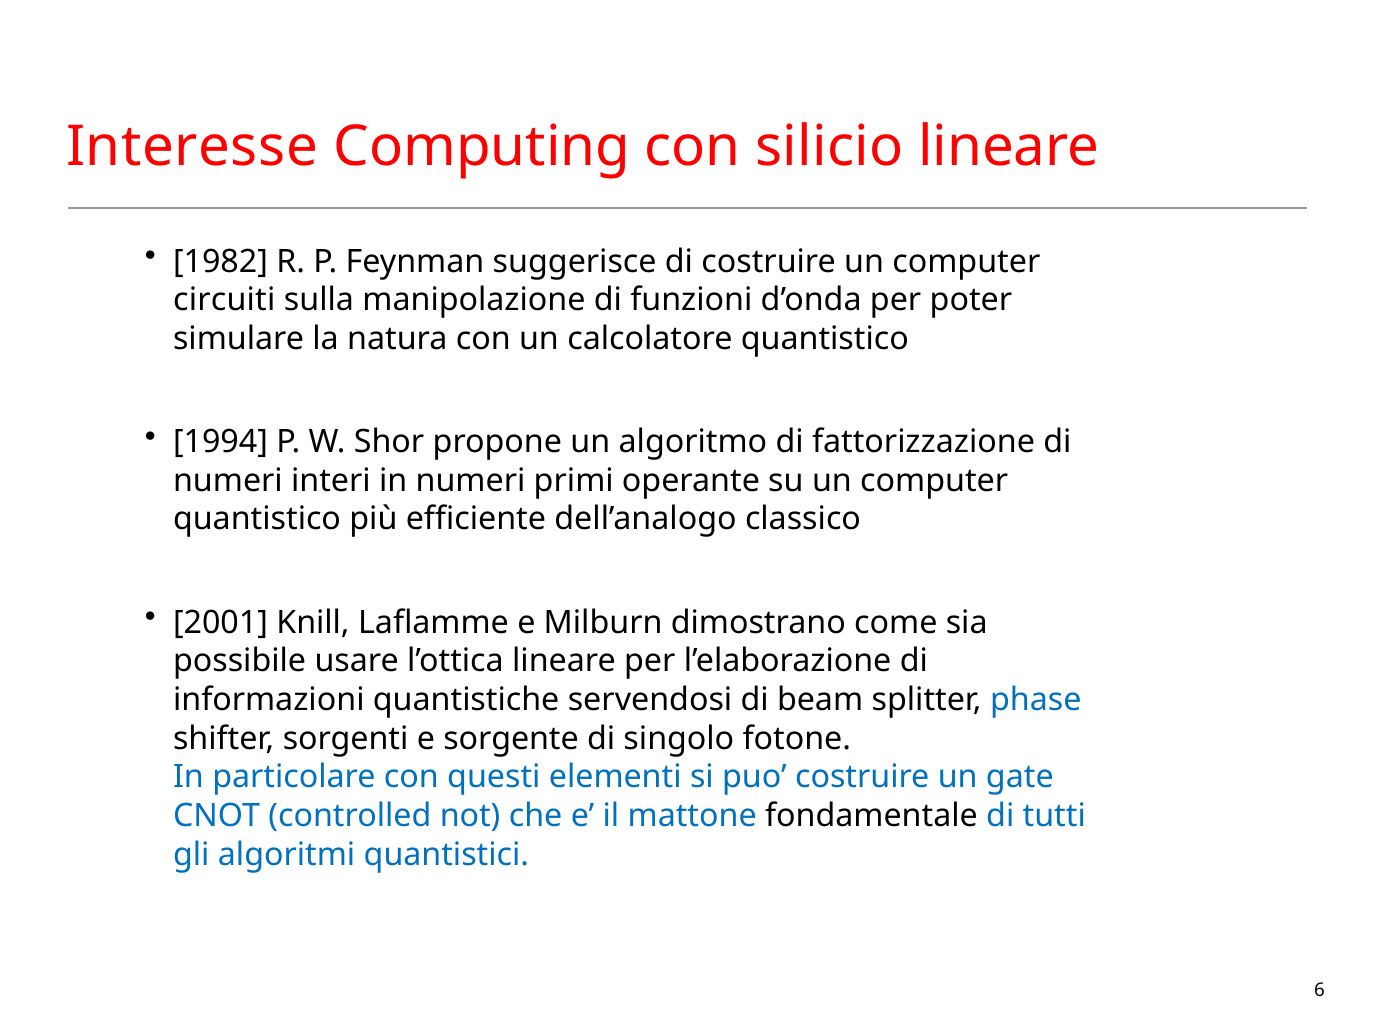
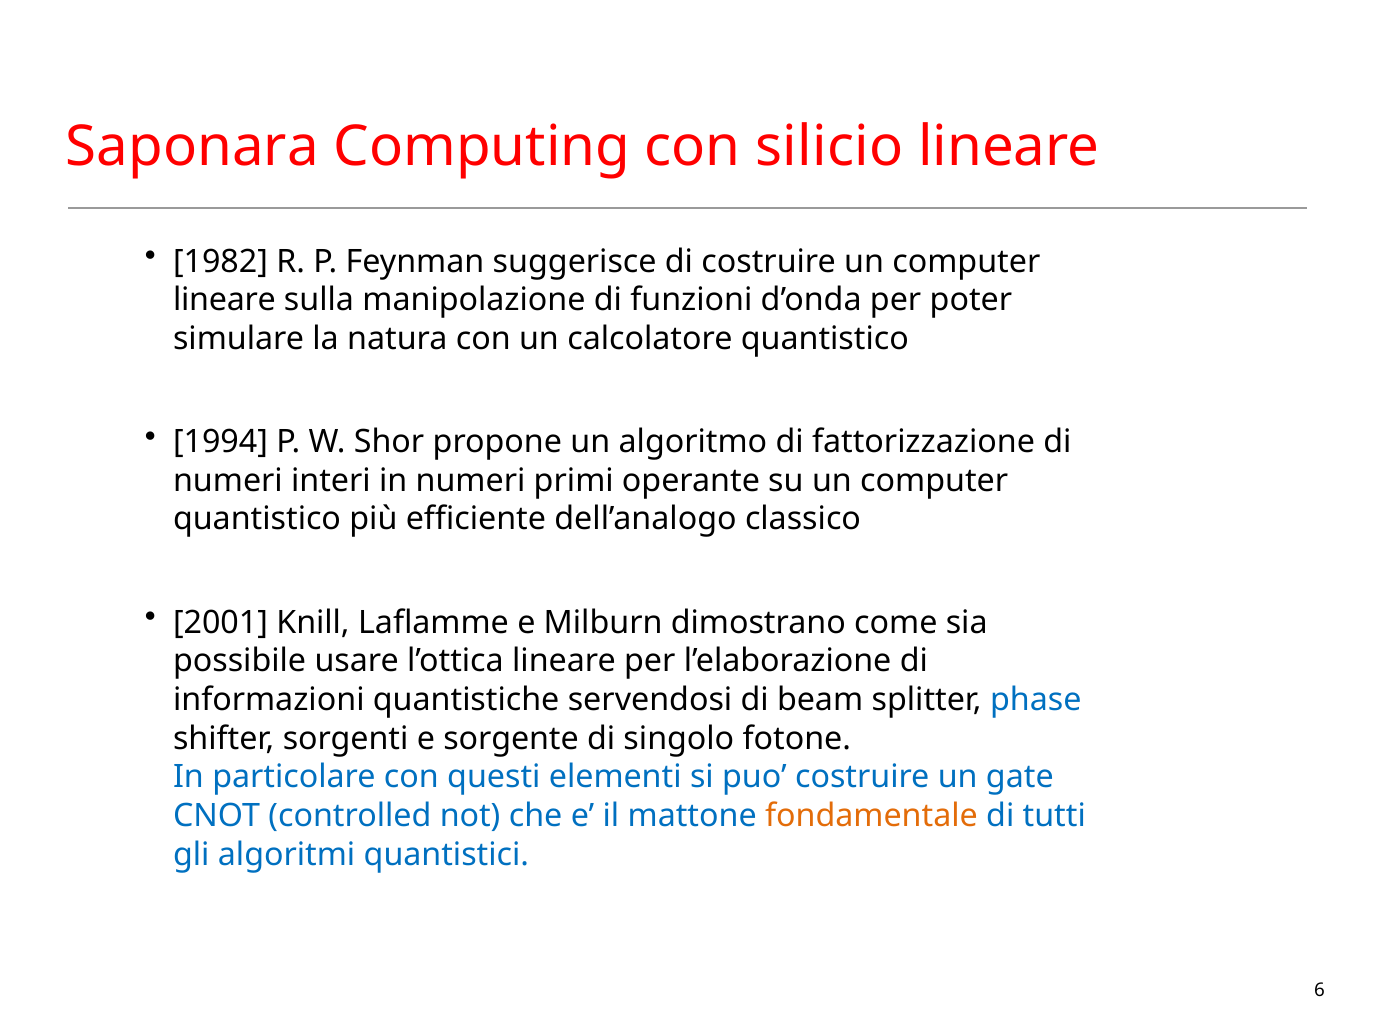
Interesse: Interesse -> Saponara (192, 147)
circuiti: circuiti -> lineare (224, 300)
fondamentale colour: black -> orange (871, 816)
